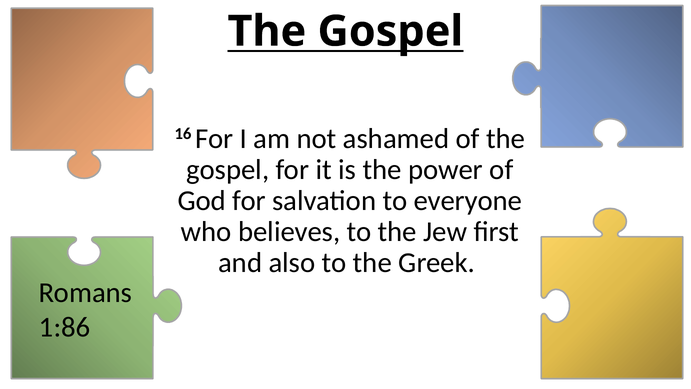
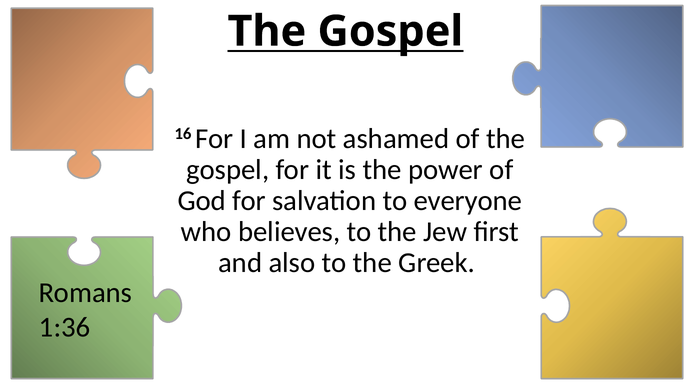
1:86: 1:86 -> 1:36 (65, 327)
